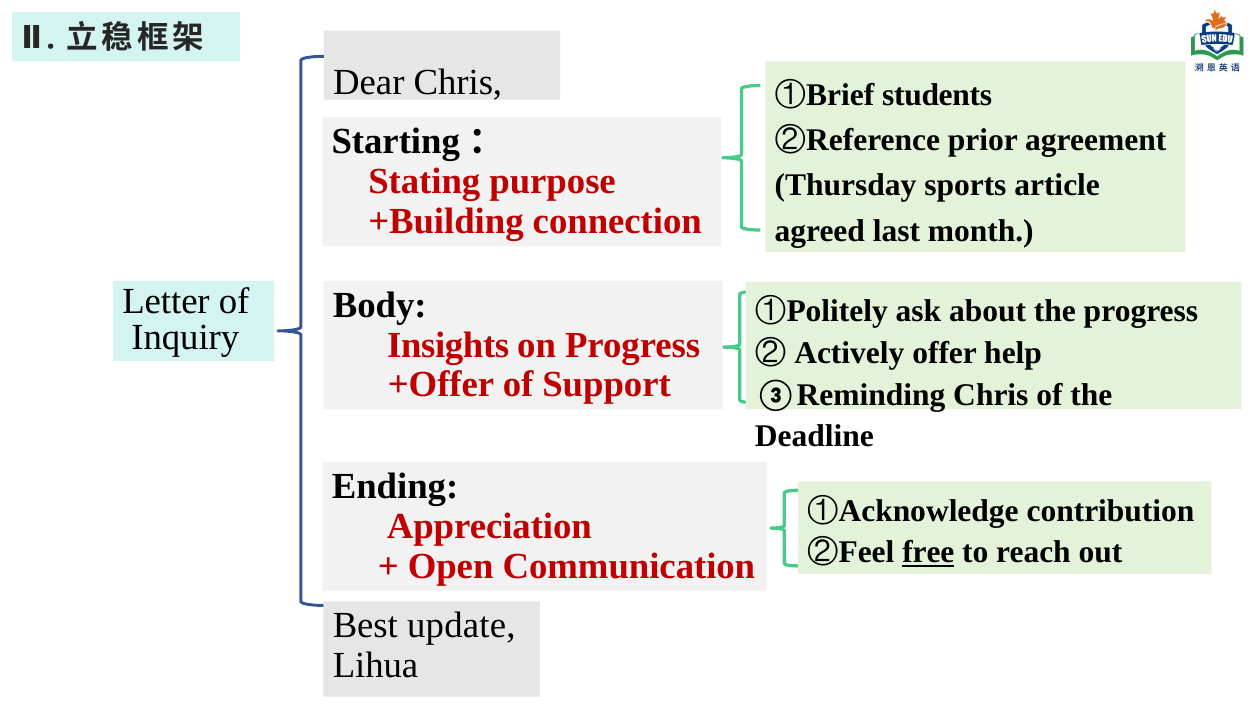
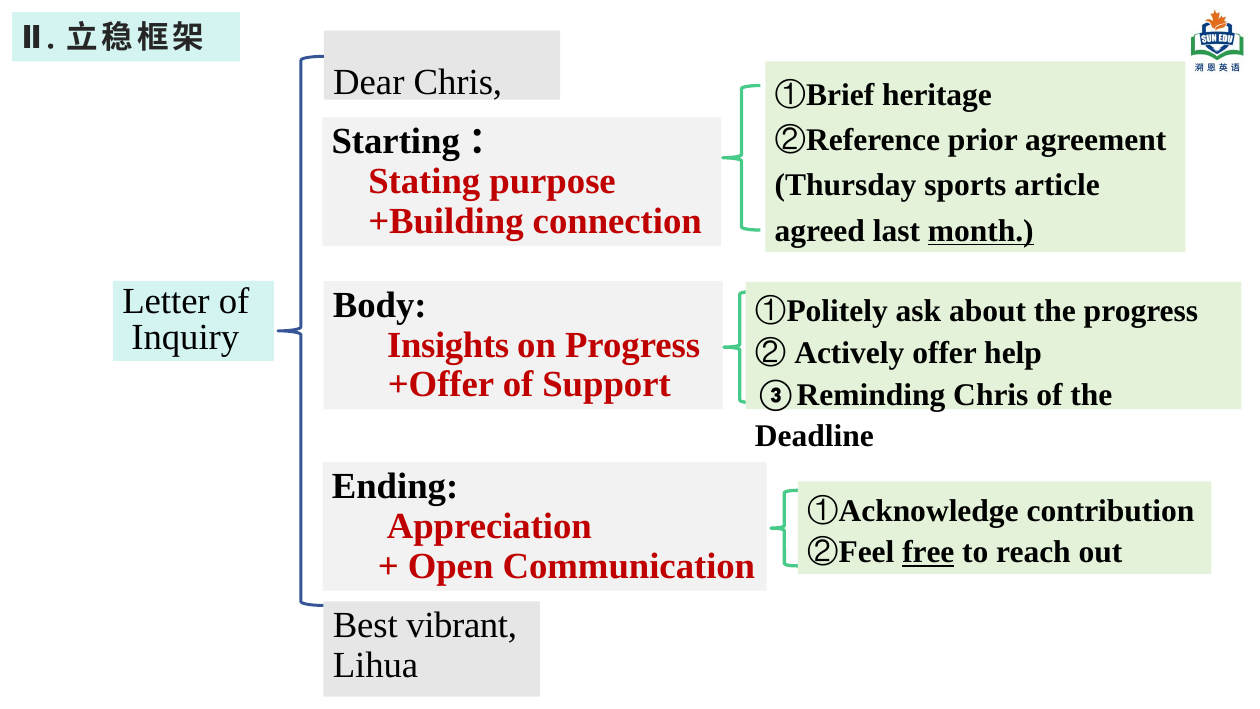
students: students -> heritage (937, 95)
month underline: none -> present (981, 231)
update: update -> vibrant (462, 625)
